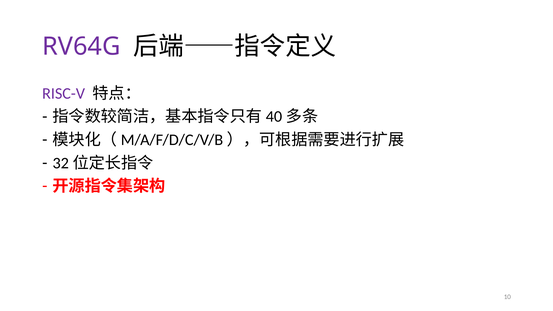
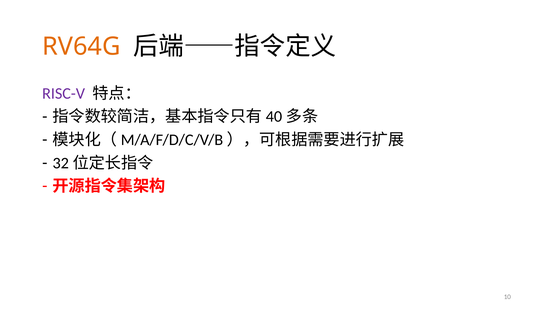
RV64G colour: purple -> orange (81, 46)
